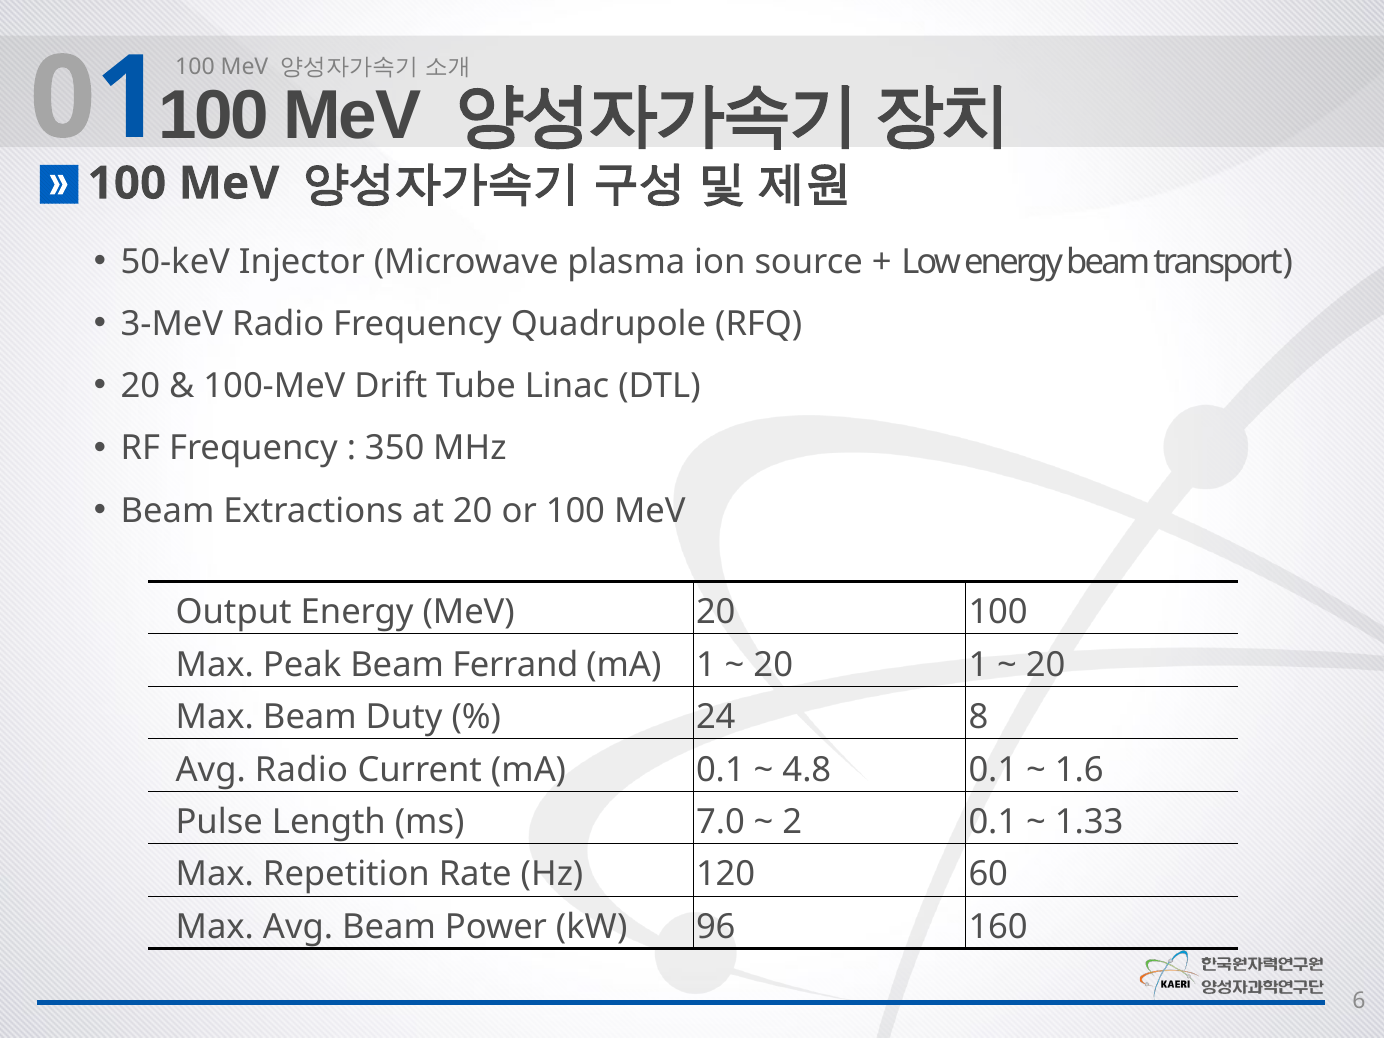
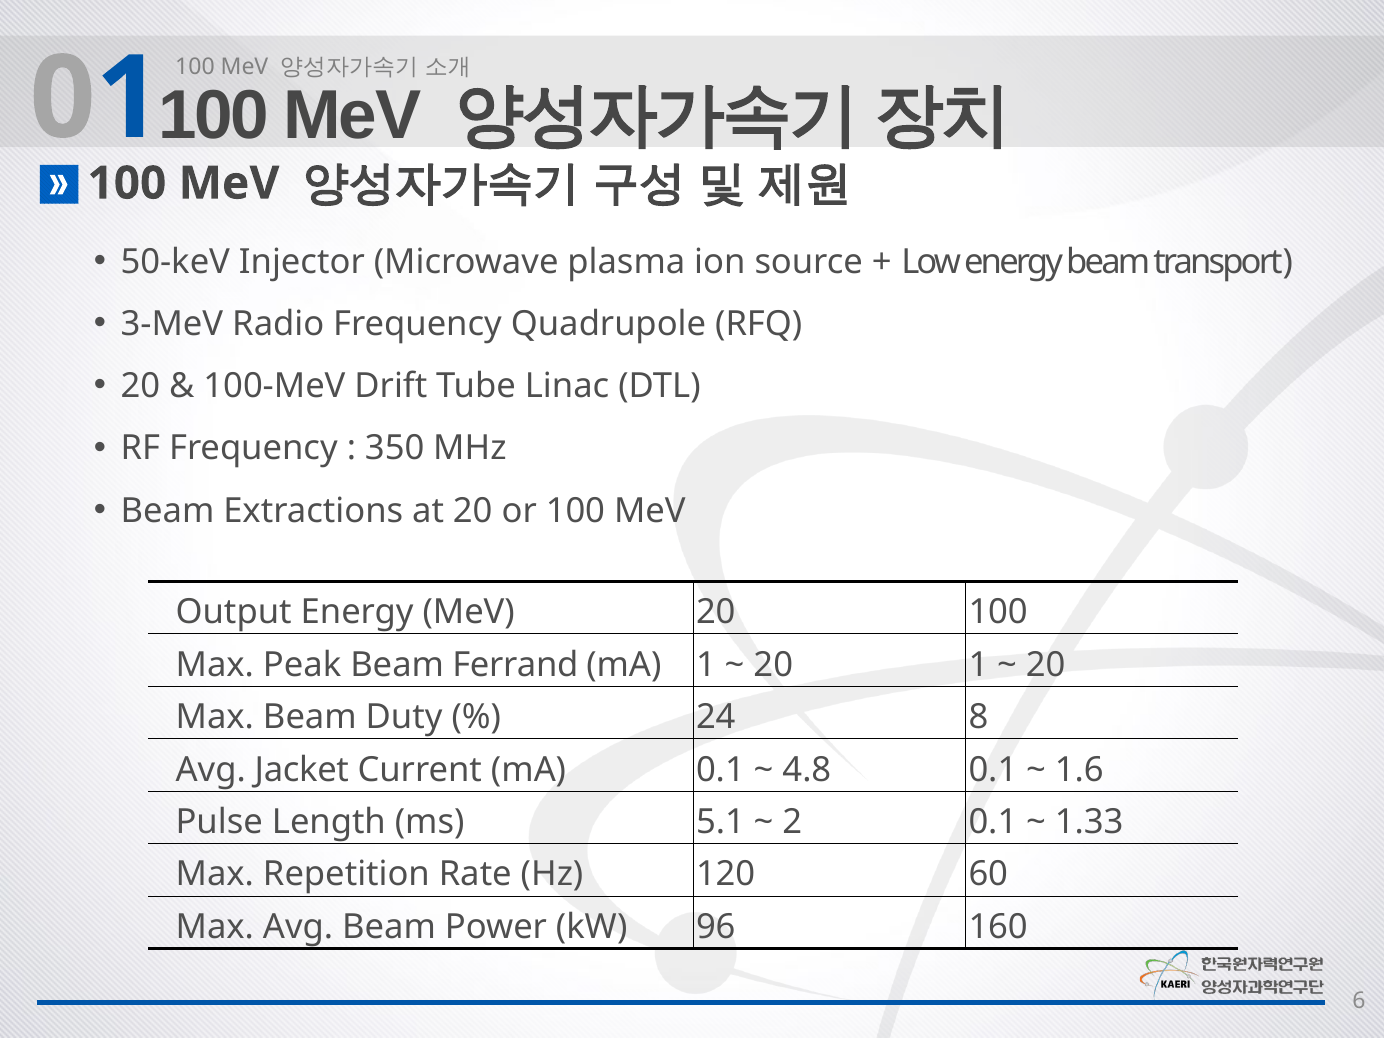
Avg Radio: Radio -> Jacket (302, 770)
7.0: 7.0 -> 5.1 (720, 822)
